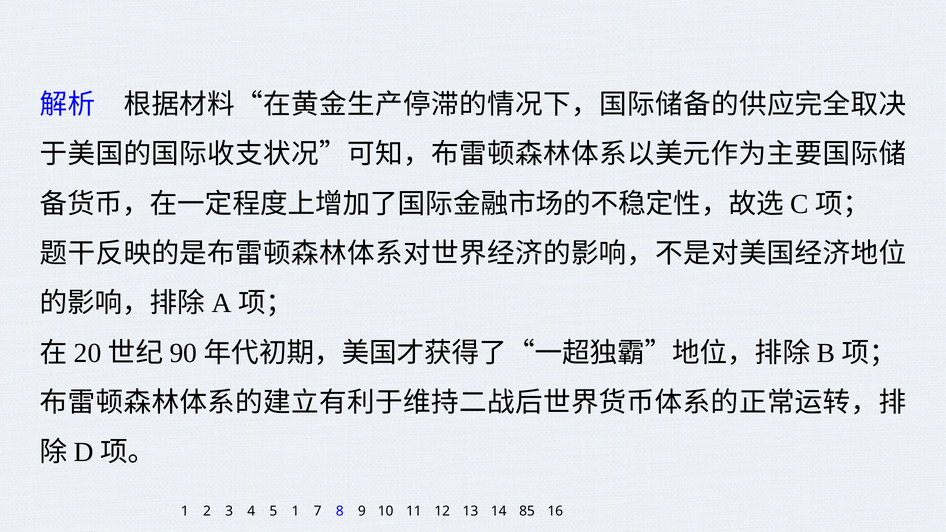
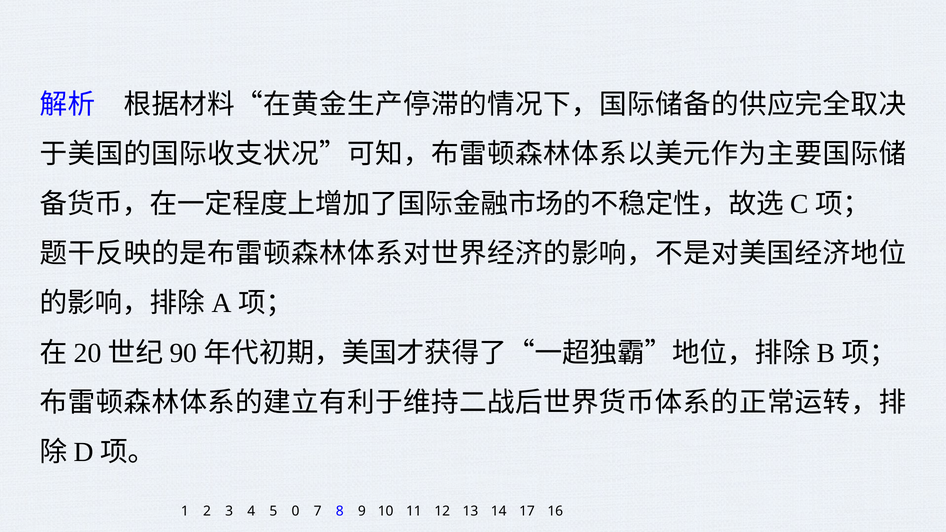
5 1: 1 -> 0 (296, 511)
85: 85 -> 17 (527, 511)
